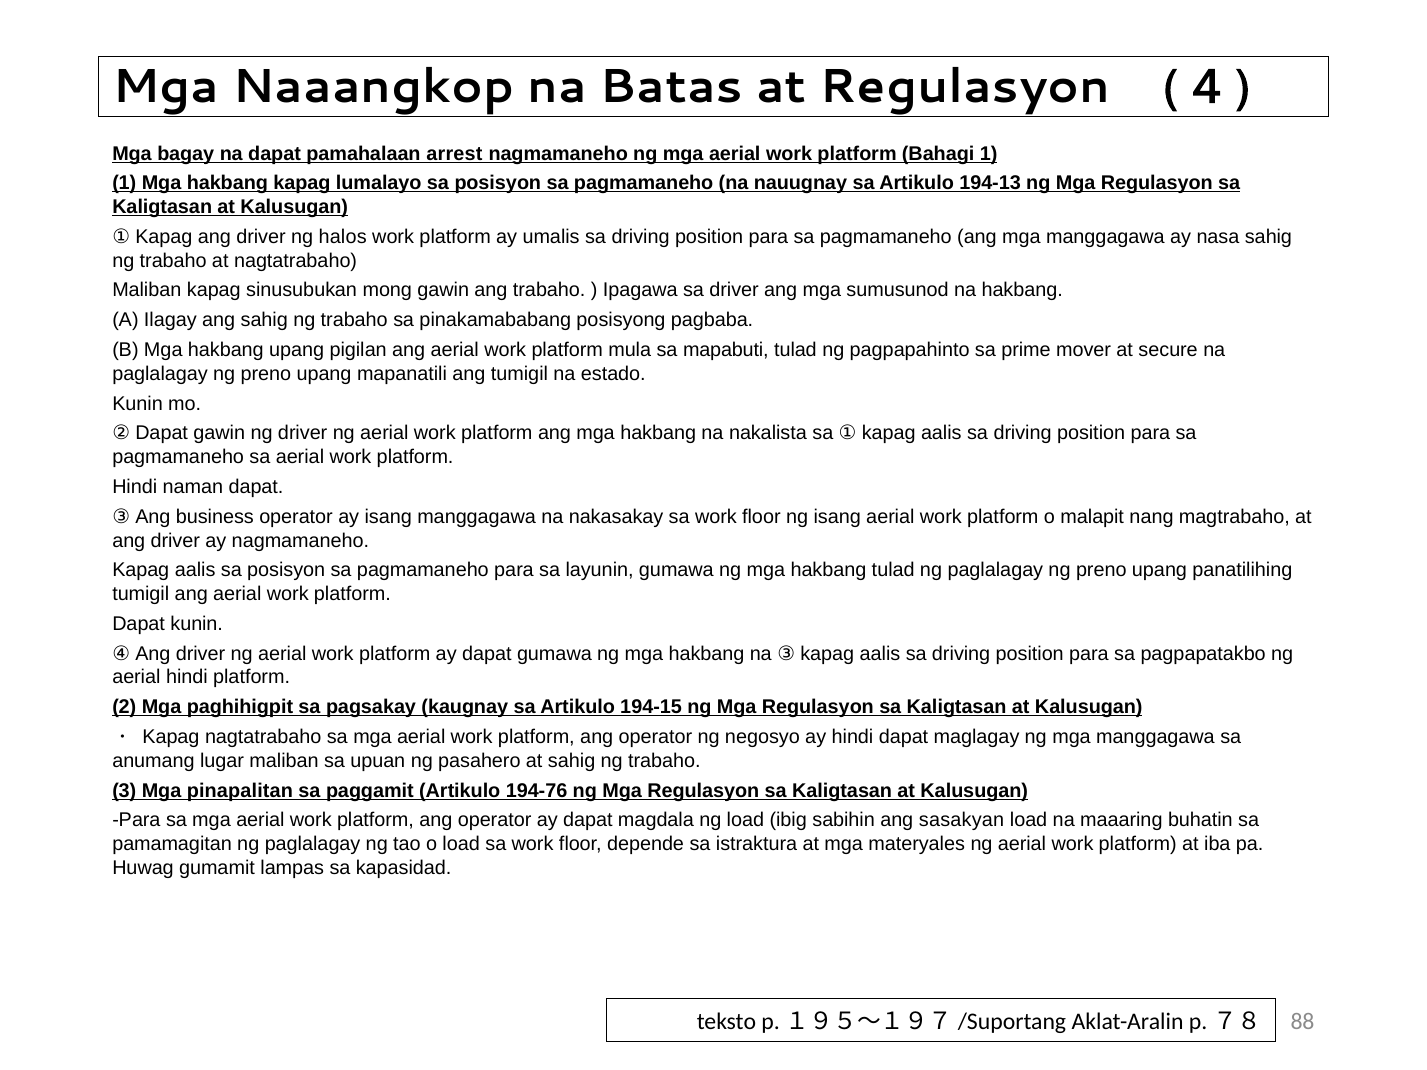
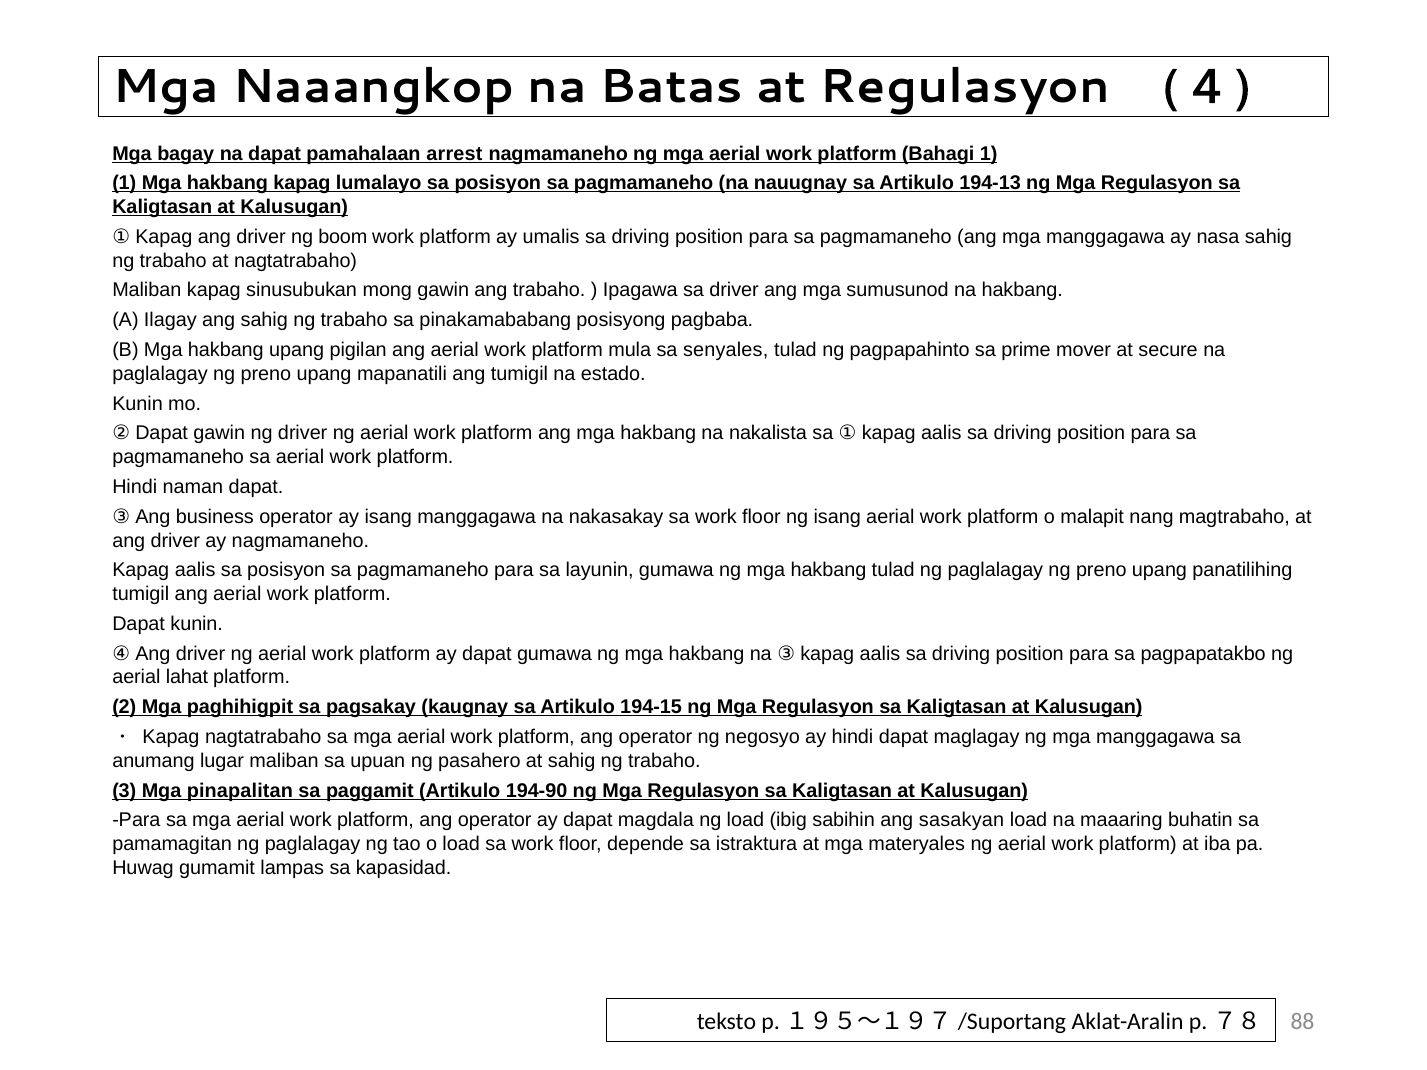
halos: halos -> boom (343, 237)
mapabuti: mapabuti -> senyales (726, 350)
aerial hindi: hindi -> lahat (187, 678)
194-76: 194-76 -> 194-90 (537, 791)
